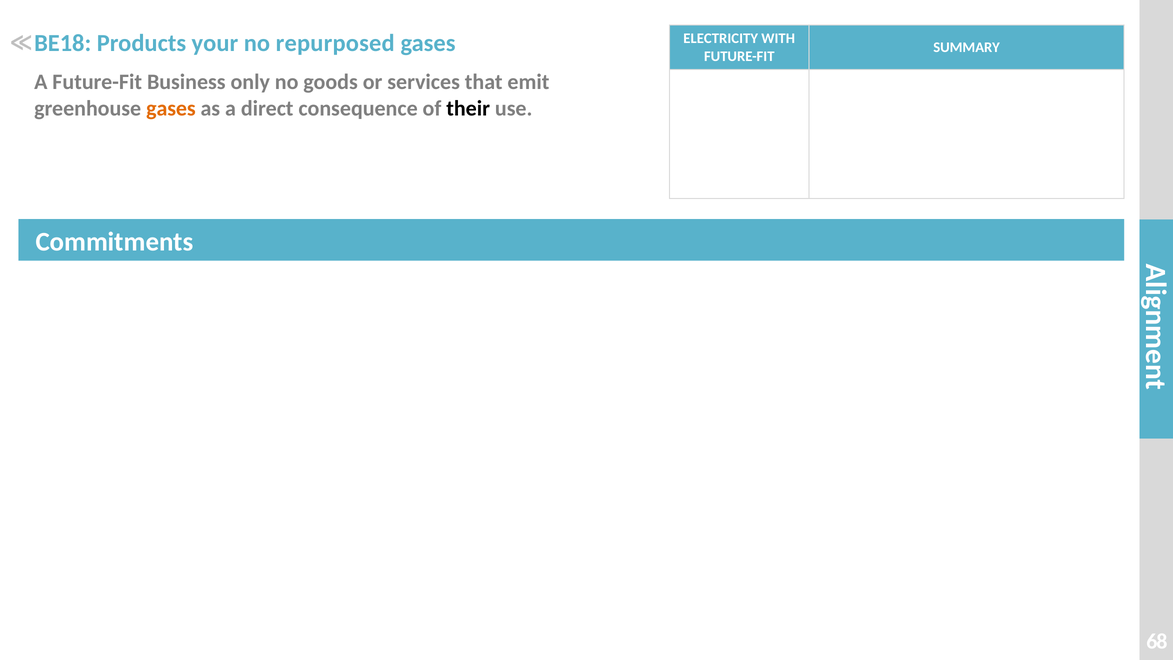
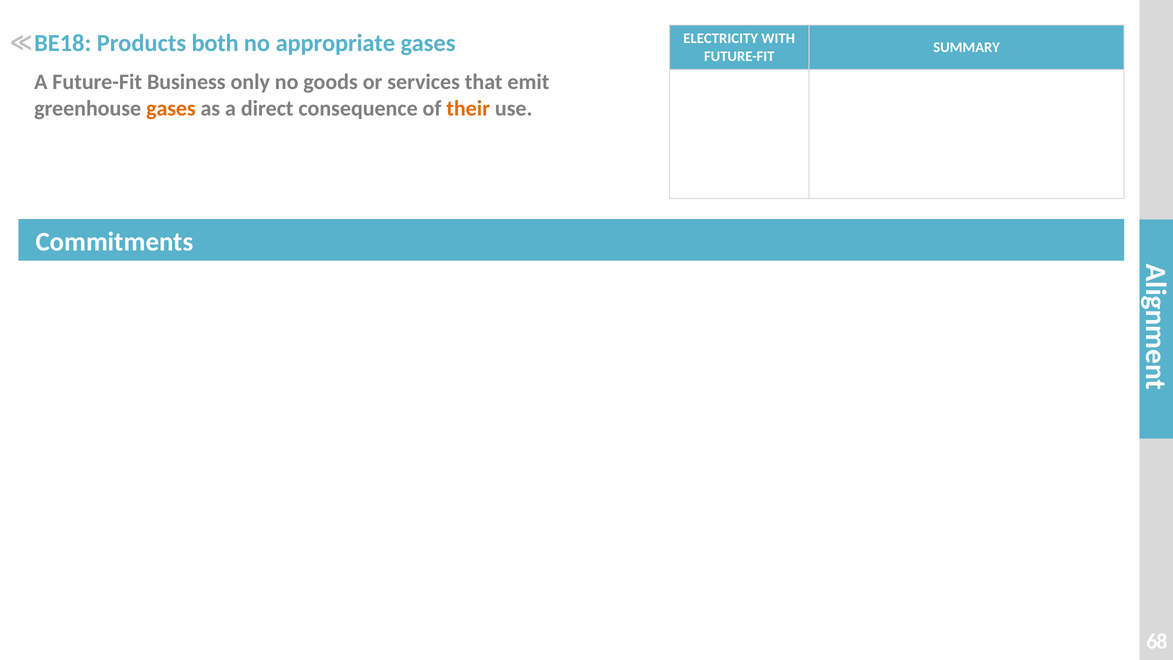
your: your -> both (215, 43)
repurposed: repurposed -> appropriate (335, 43)
their colour: black -> orange (468, 109)
